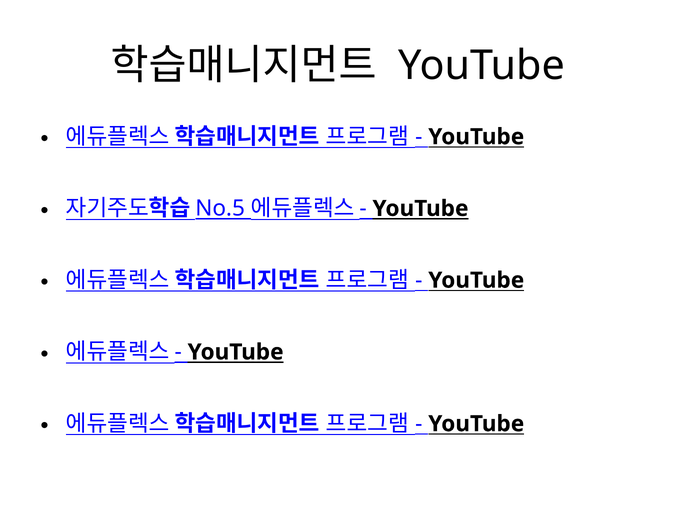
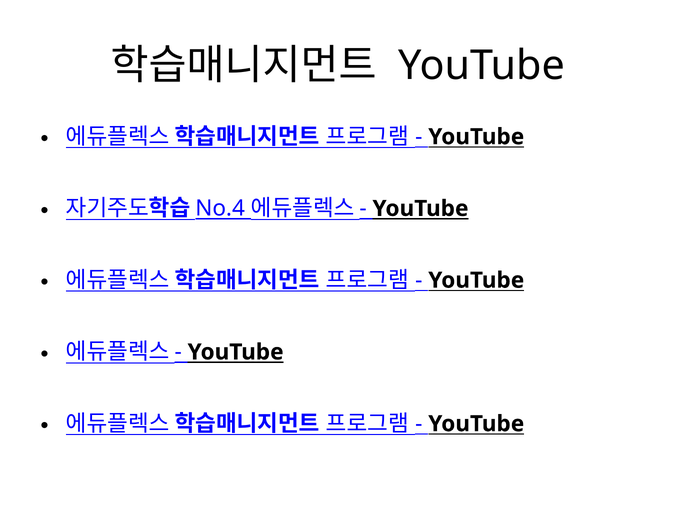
No.5: No.5 -> No.4 (220, 209)
